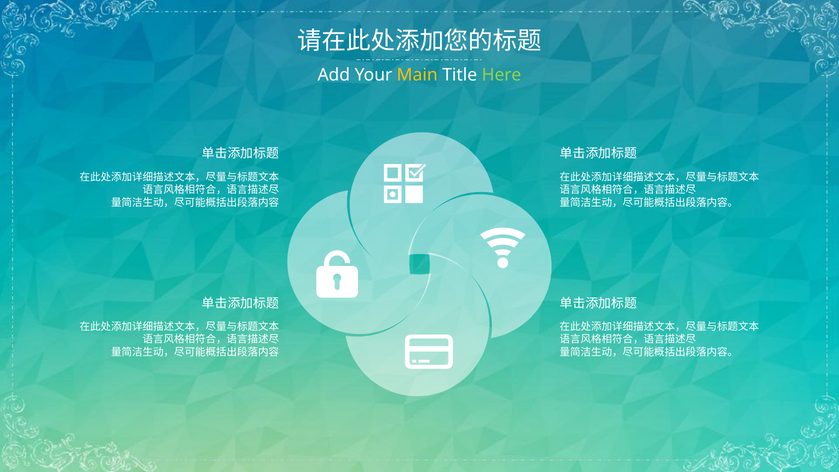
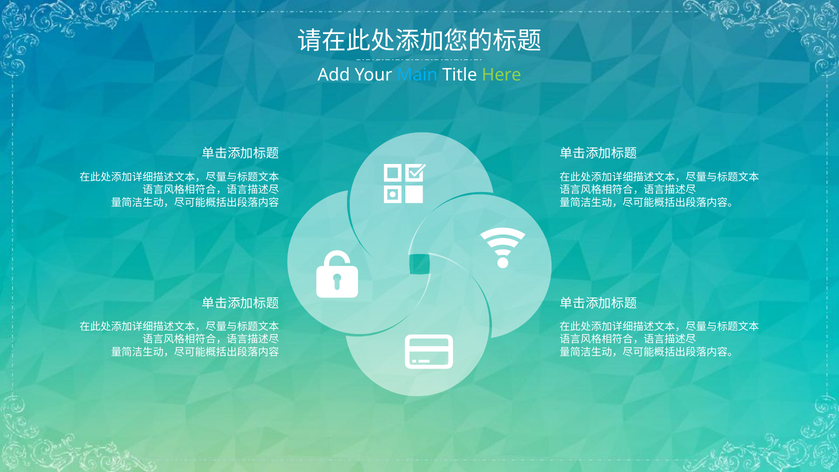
Main colour: yellow -> light blue (417, 75)
